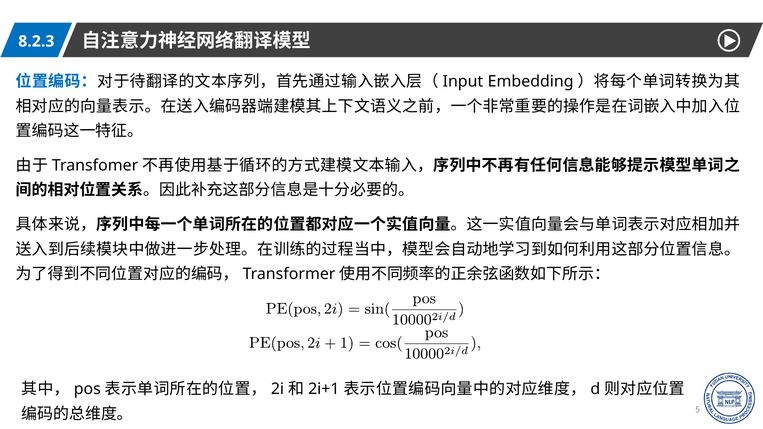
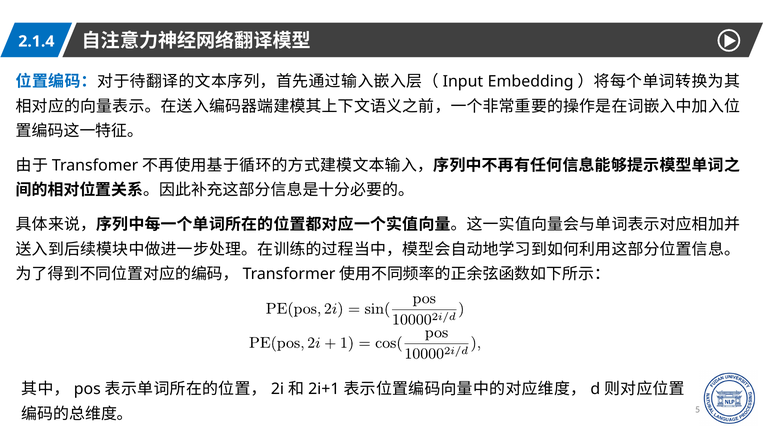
8.2.3: 8.2.3 -> 2.1.4 (36, 41)
